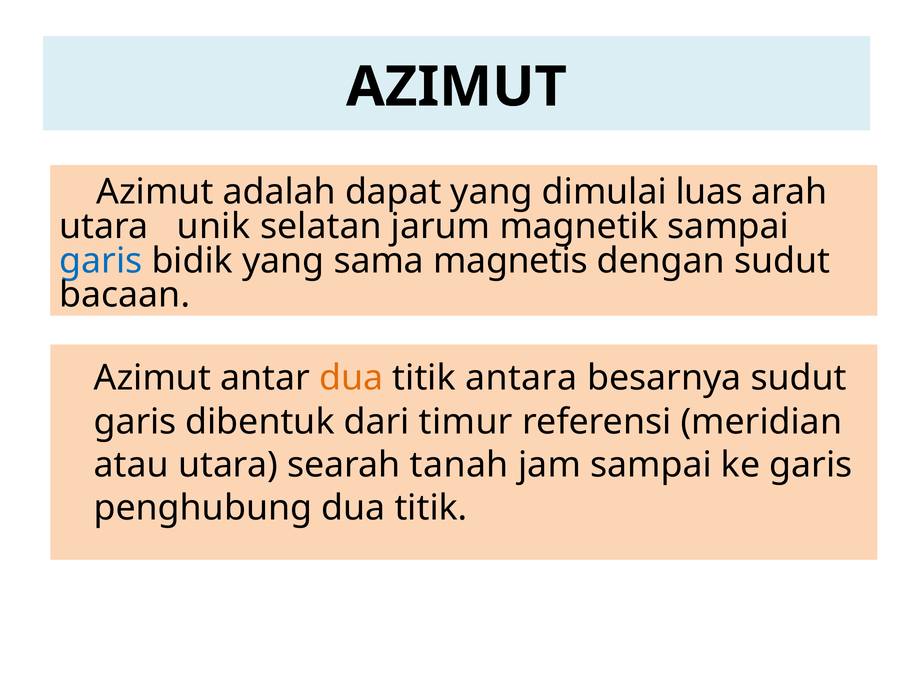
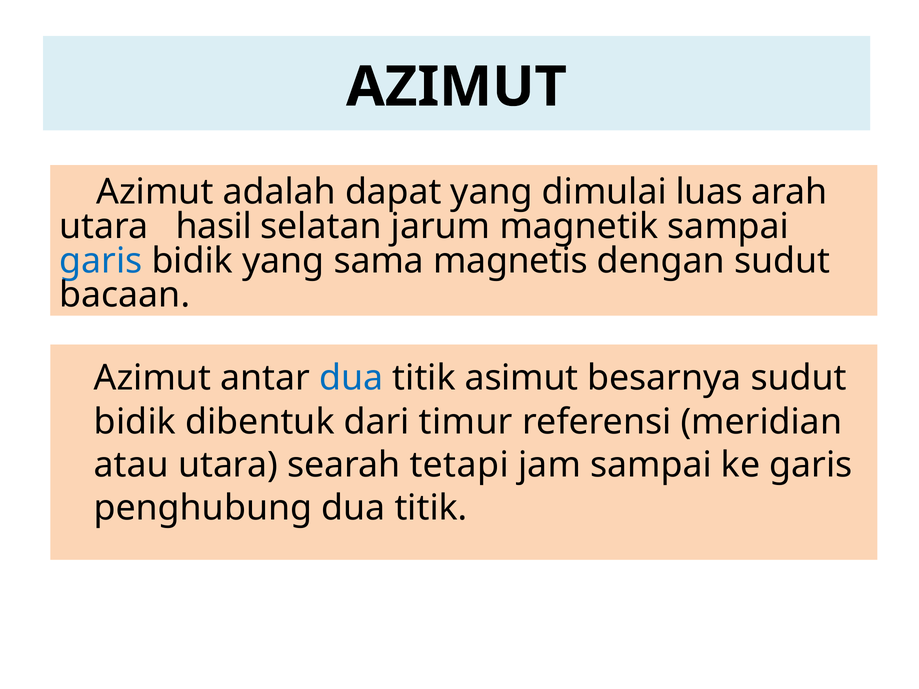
unik: unik -> hasil (214, 227)
dua colour: orange -> blue (351, 378)
antara: antara -> asimut (522, 378)
garis: garis -> bidik (135, 422)
tanah: tanah -> tetapi (459, 465)
